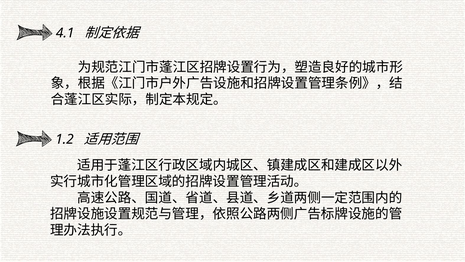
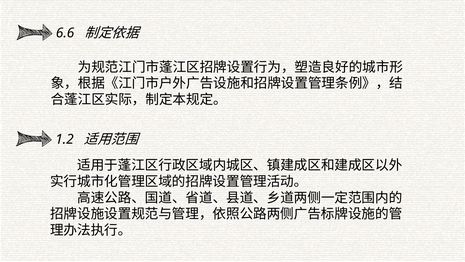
4.1: 4.1 -> 6.6 (65, 33)
